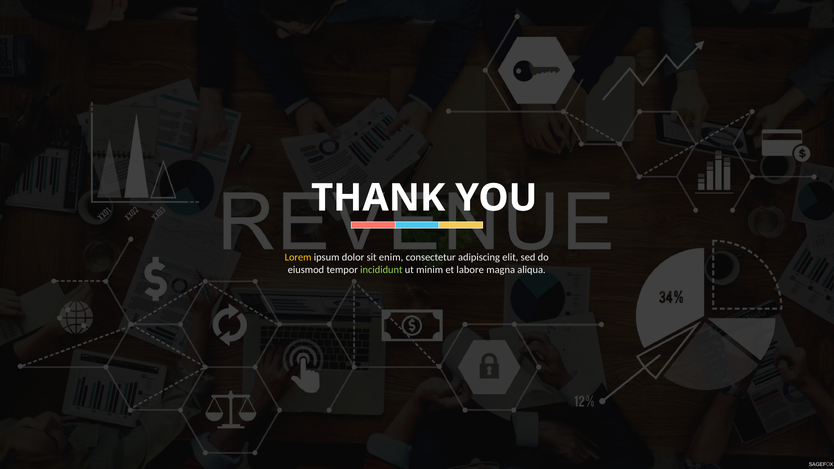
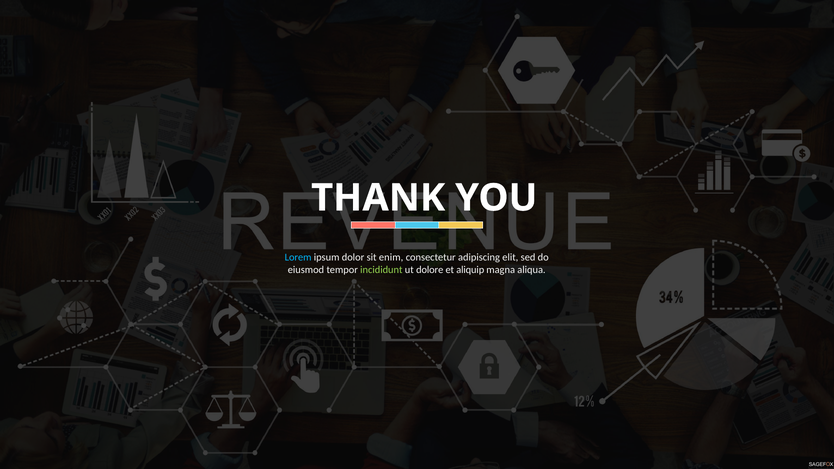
Lorem colour: yellow -> light blue (298, 257)
minim: minim -> dolore (430, 270)
labore: labore -> aliquip (470, 270)
